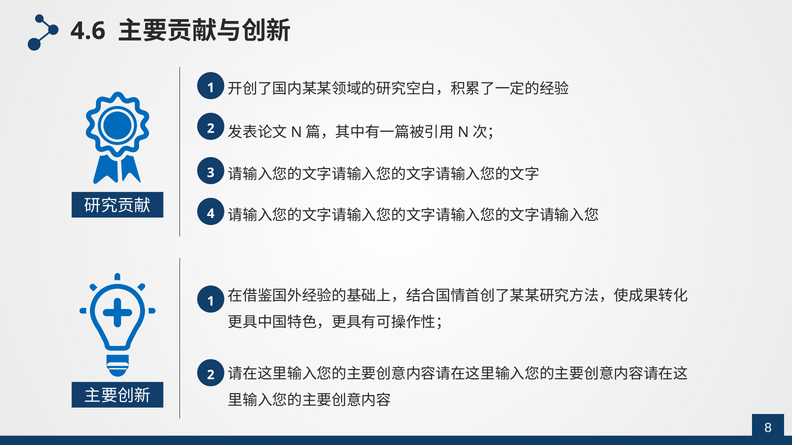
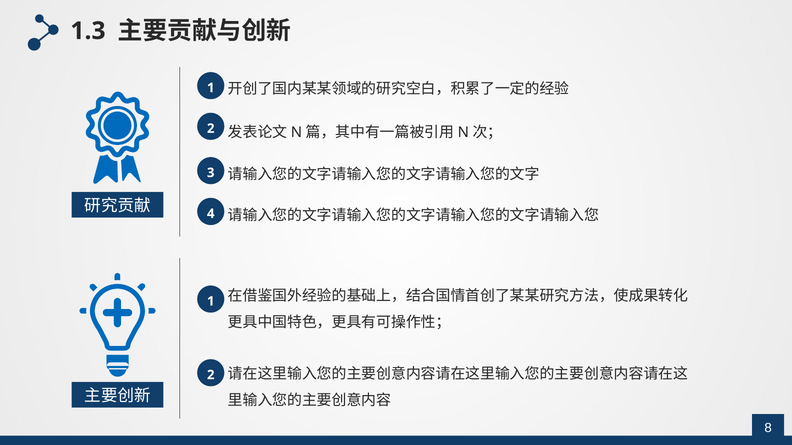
4.6: 4.6 -> 1.3 (88, 31)
